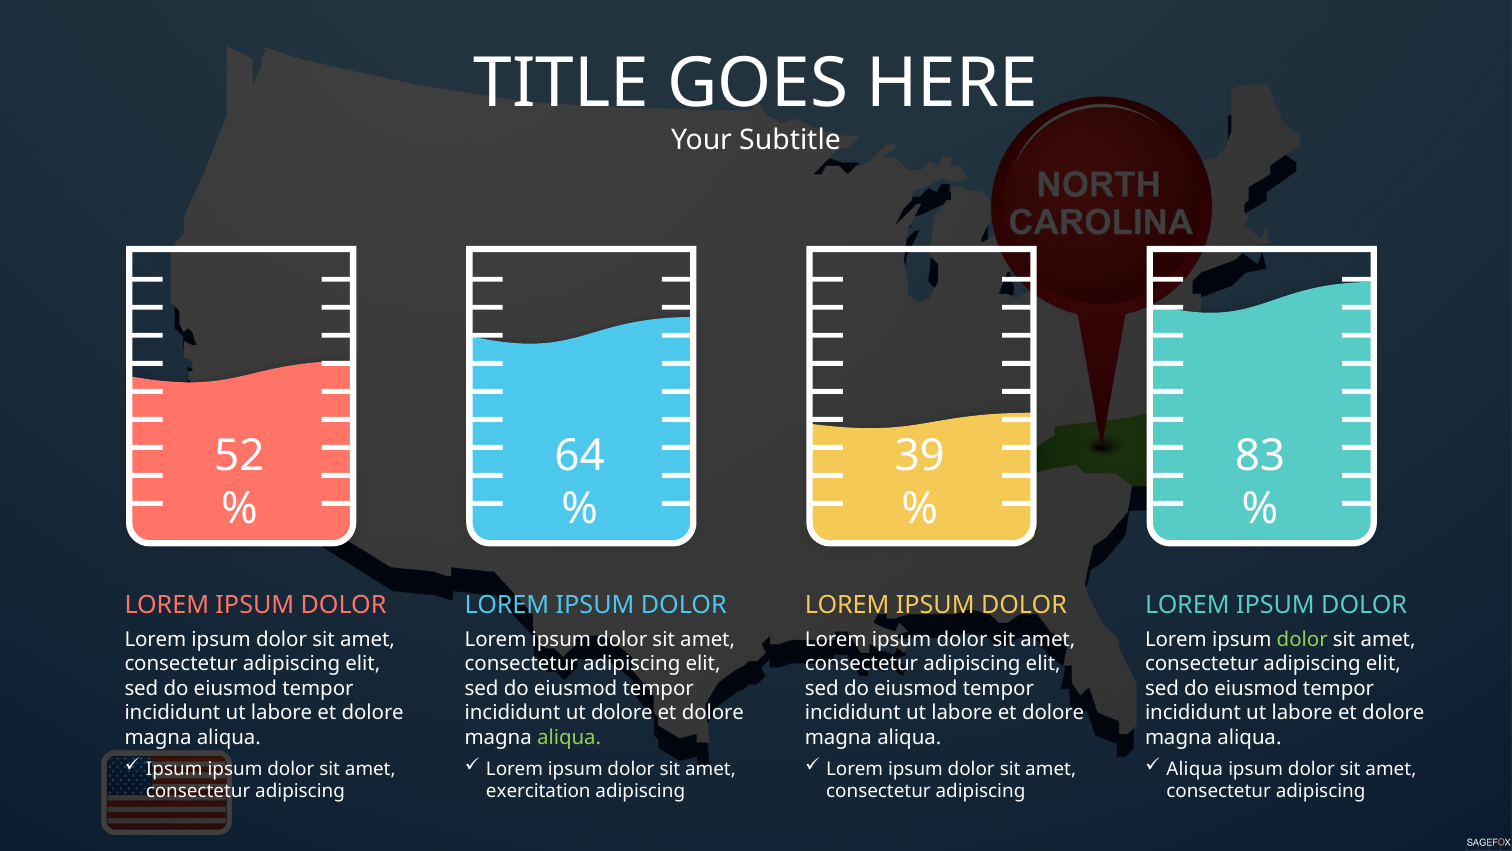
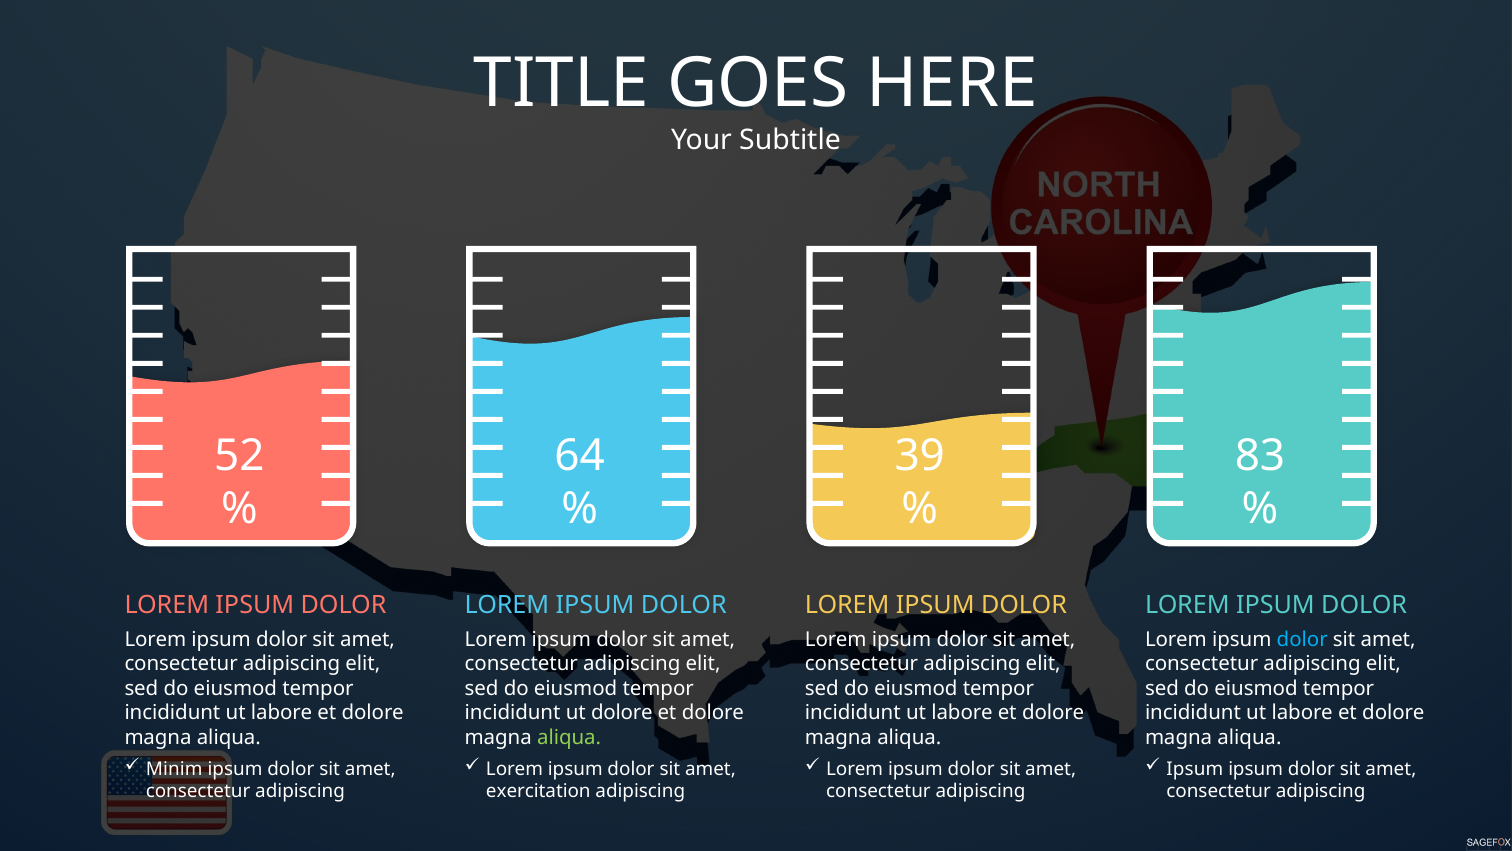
dolor colour: light green -> light blue (1302, 639)
Ipsum: Ipsum -> Minim (174, 768)
Aliqua: Aliqua -> Ipsum (1195, 768)
